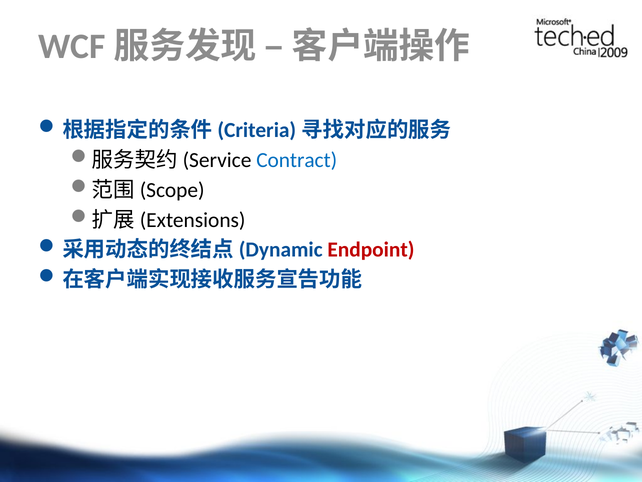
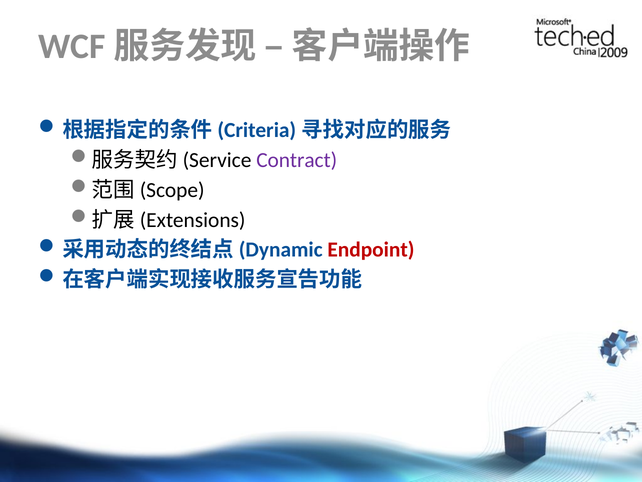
Contract colour: blue -> purple (297, 160)
